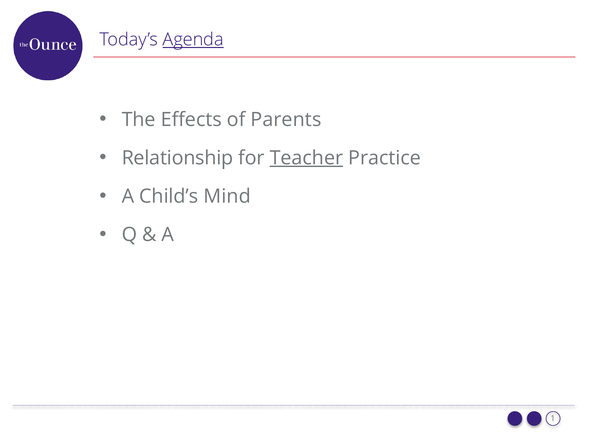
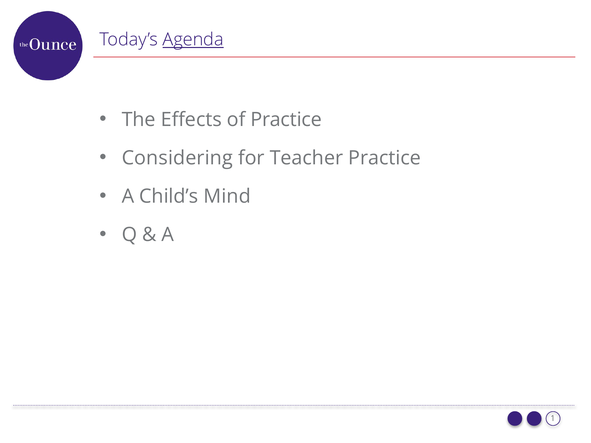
of Parents: Parents -> Practice (286, 120)
Relationship: Relationship -> Considering (177, 158)
Teacher underline: present -> none (306, 158)
